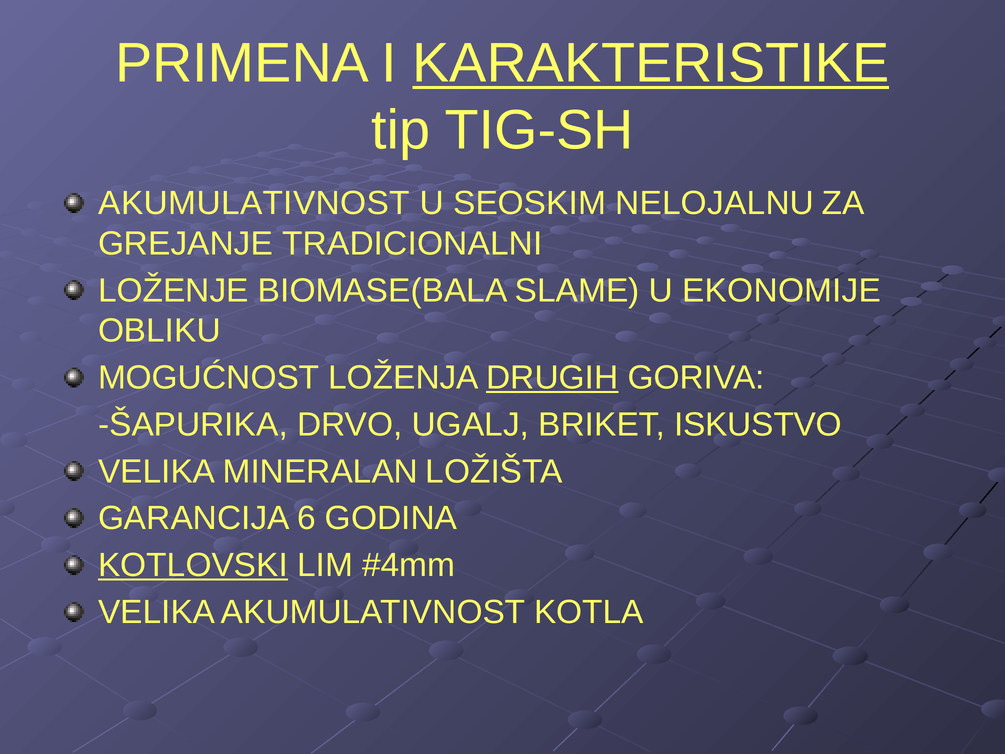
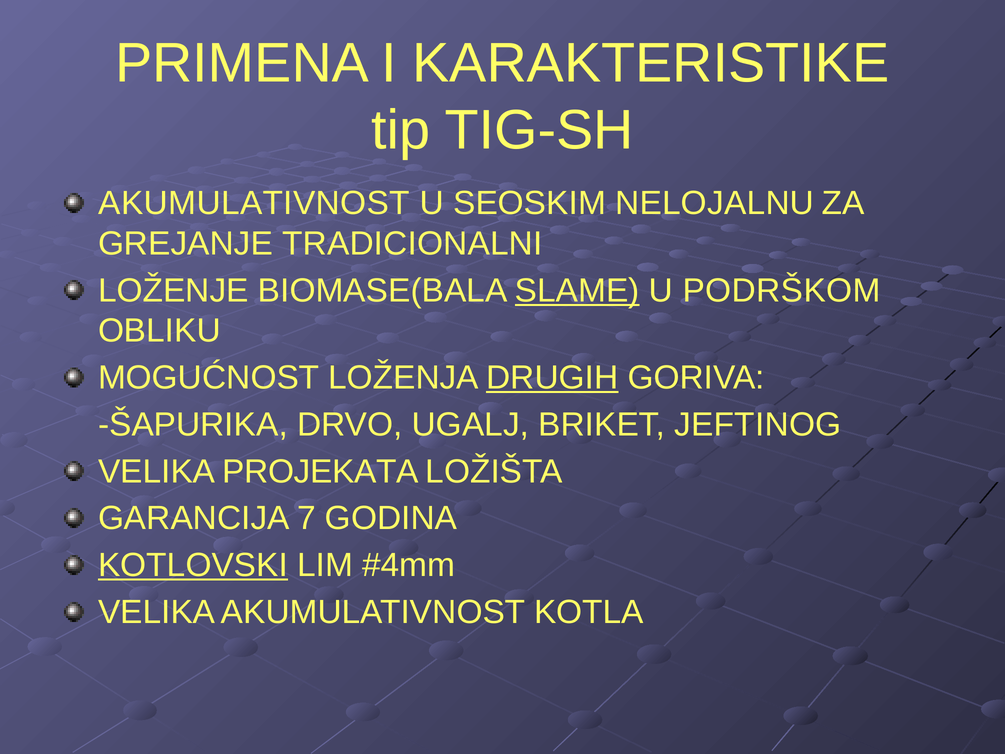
KARAKTERISTIKE underline: present -> none (651, 63)
SLAME underline: none -> present (577, 290)
EKONOMIJE: EKONOMIJE -> PODRŠKOM (782, 290)
ISKUSTVO: ISKUSTVO -> JEFTINOG (758, 424)
MINERALAN: MINERALAN -> PROJEKATA (321, 471)
6: 6 -> 7 (306, 518)
